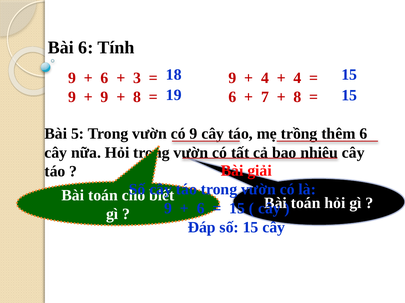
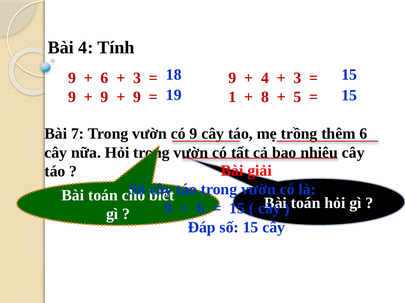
Bài 6: 6 -> 4 (86, 48)
4: 4 -> 3 (297, 78)
8: 8 -> 9 (137, 97)
6: 6 -> 1 (232, 97)
7: 7 -> 8 (265, 97)
8: 8 -> 5 (297, 97)
5: 5 -> 7 (78, 134)
